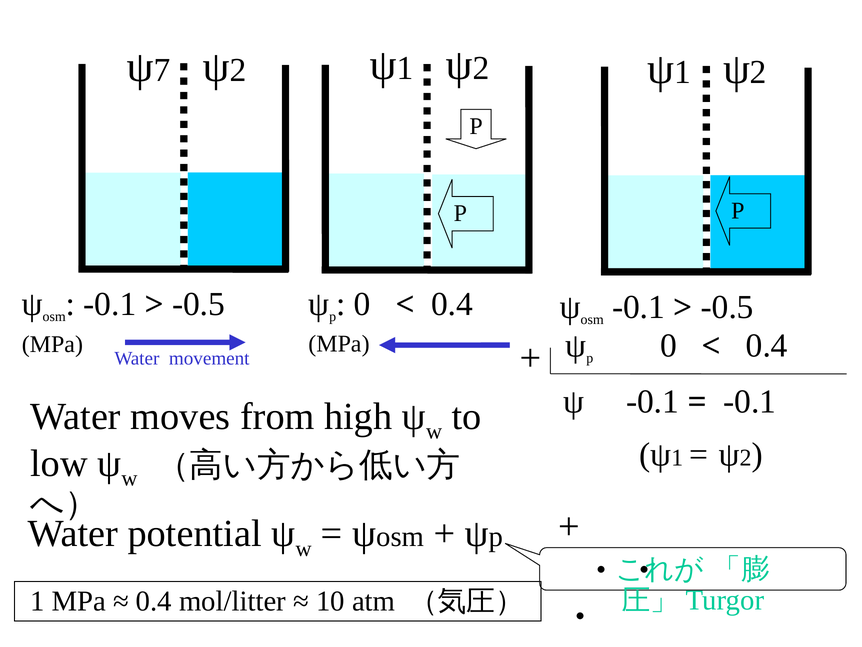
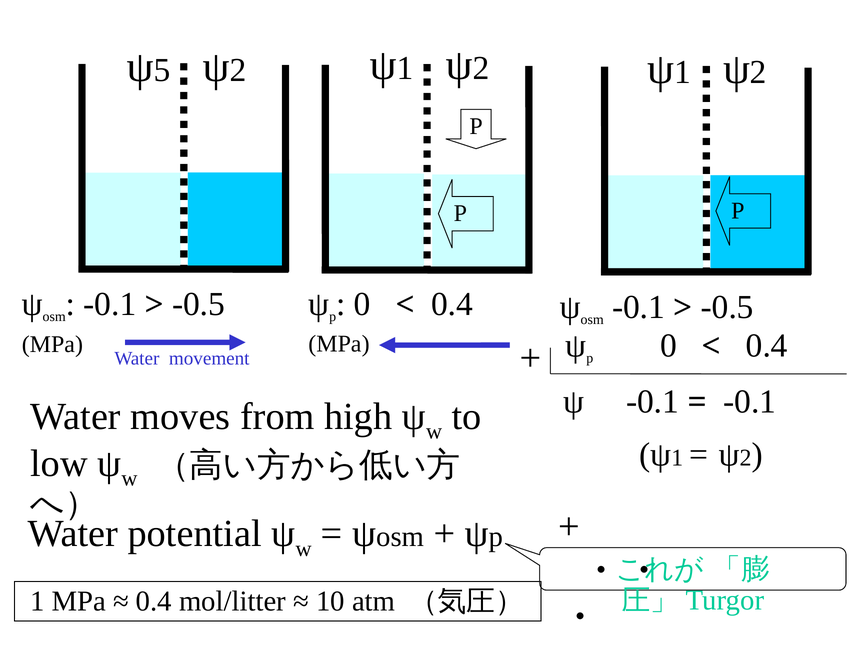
7: 7 -> 5 (162, 70)
